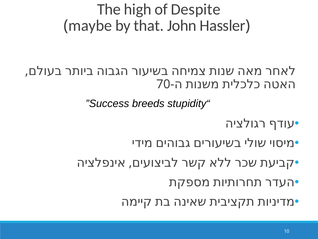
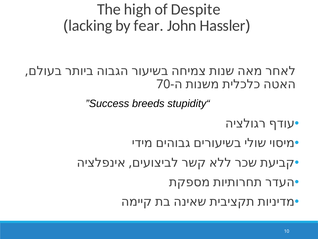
maybe: maybe -> lacking (90, 25)
that: that -> fear (149, 25)
